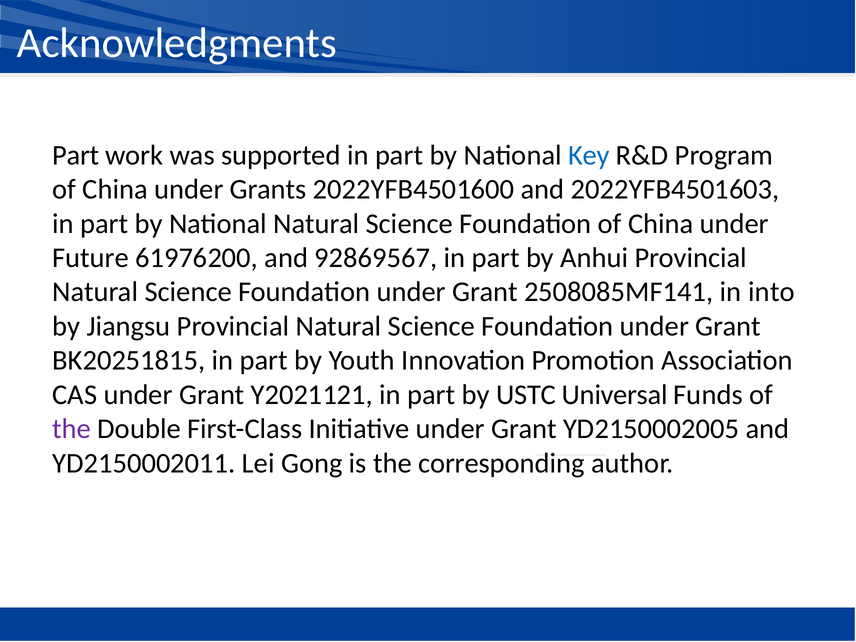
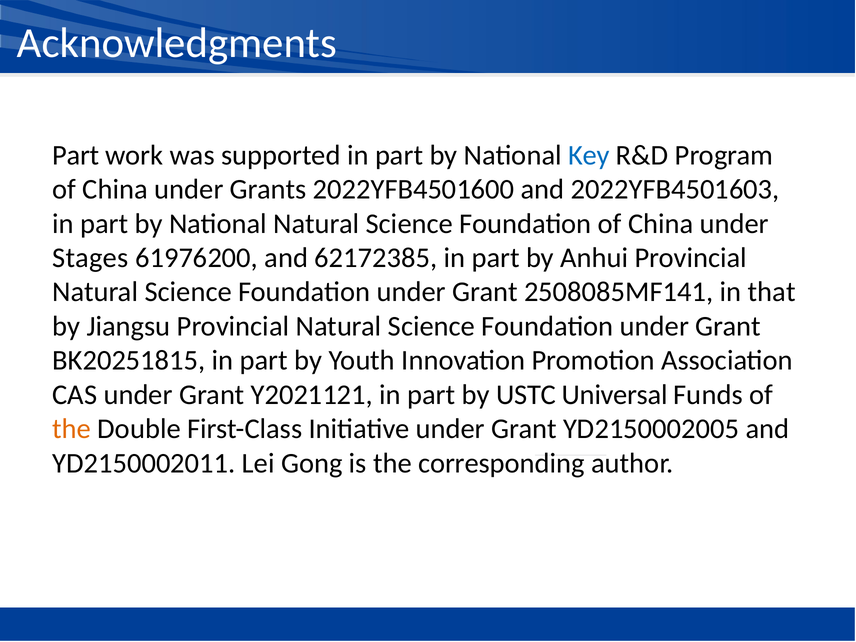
Future: Future -> Stages (90, 258)
92869567: 92869567 -> 62172385 (376, 258)
into: into -> that (772, 292)
the colour: purple -> orange (72, 429)
